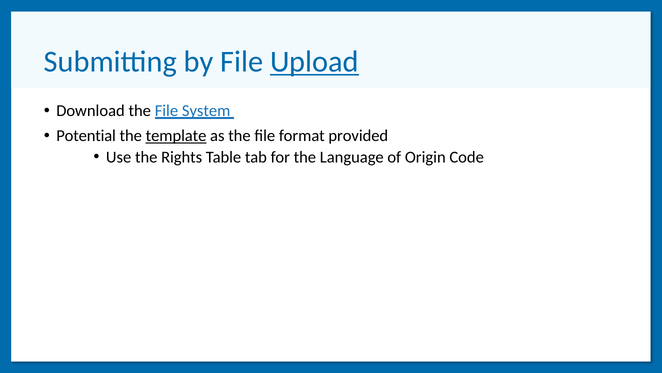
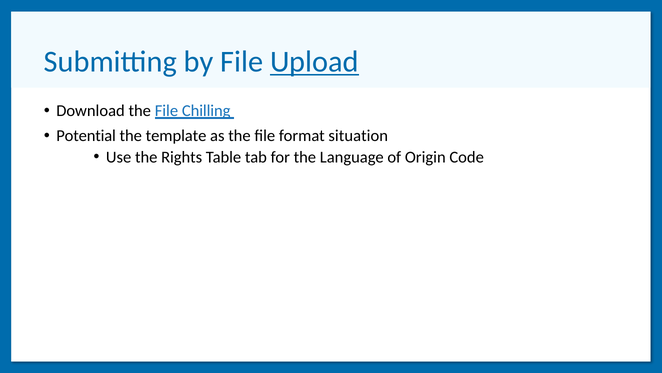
System: System -> Chilling (206, 111)
template underline: present -> none (176, 136)
provided: provided -> situation (358, 136)
